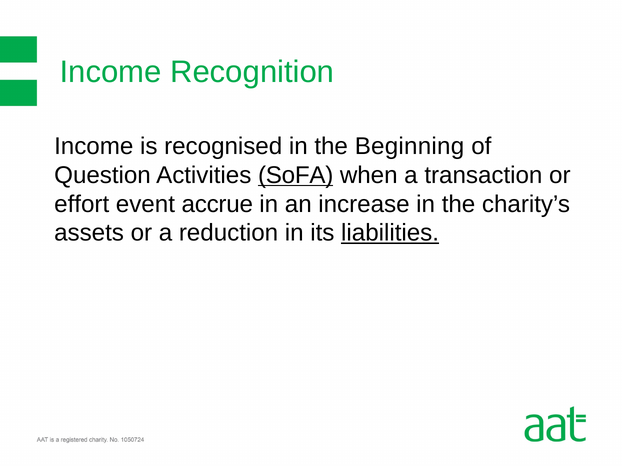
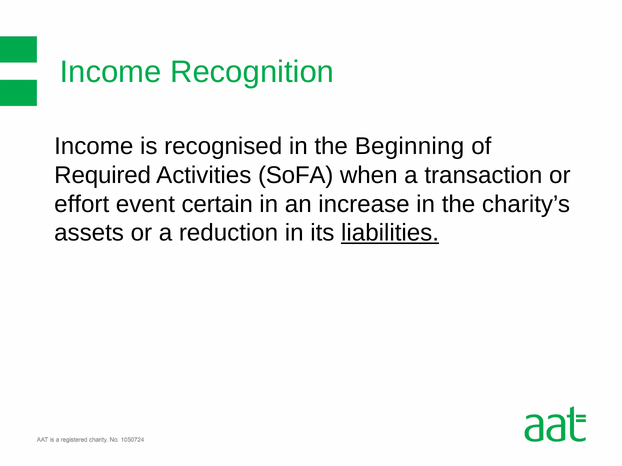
Question: Question -> Required (103, 175)
SoFA underline: present -> none (296, 175)
accrue: accrue -> certain (217, 204)
